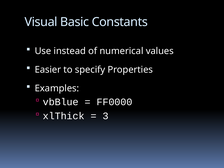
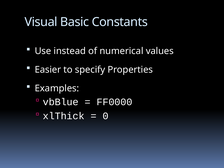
3: 3 -> 0 (106, 116)
